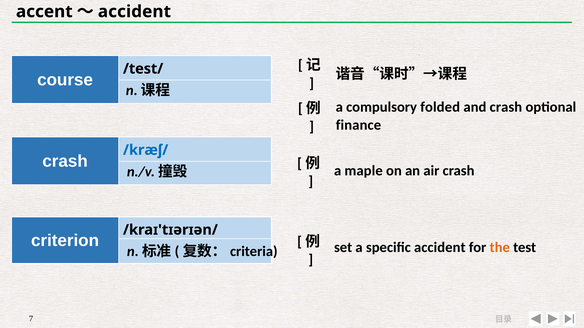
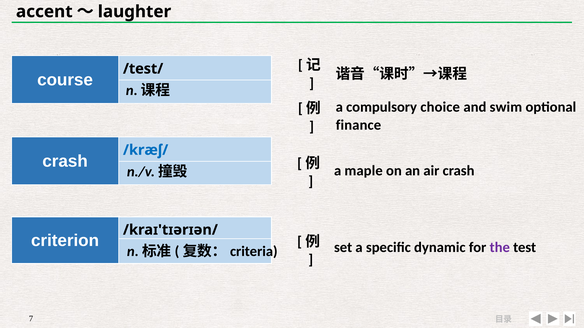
accident: accident -> laughter (135, 12)
folded: folded -> choice (440, 107)
and crash: crash -> swim (506, 107)
specific accident: accident -> dynamic (440, 248)
the colour: orange -> purple (500, 248)
